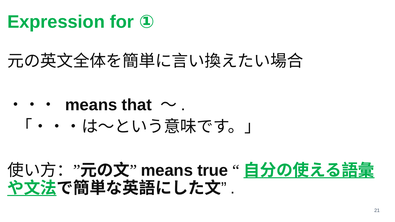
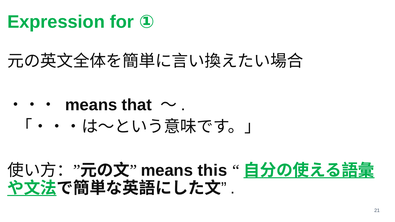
true: true -> this (212, 171)
